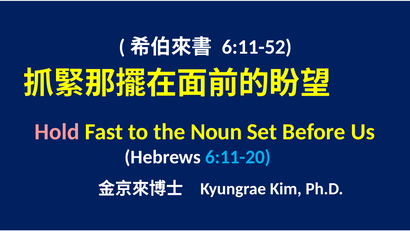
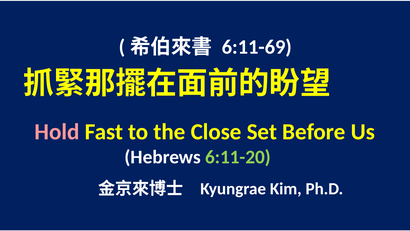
6:11-52: 6:11-52 -> 6:11-69 (257, 47)
Noun: Noun -> Close (216, 132)
6:11-20 colour: light blue -> light green (238, 157)
